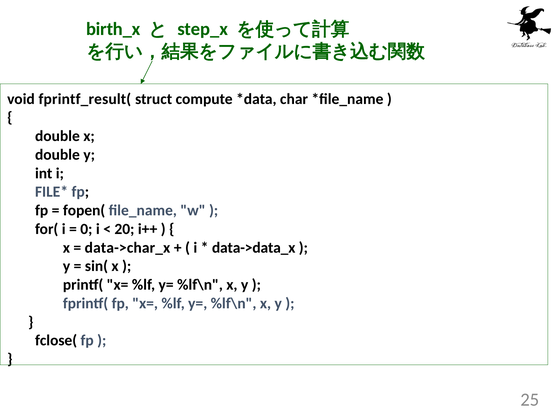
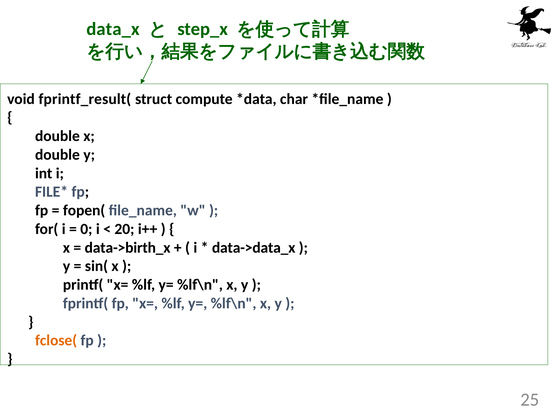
birth_x: birth_x -> data_x (113, 29)
data->char_x: data->char_x -> data->birth_x (128, 247)
fclose( colour: black -> orange (56, 340)
